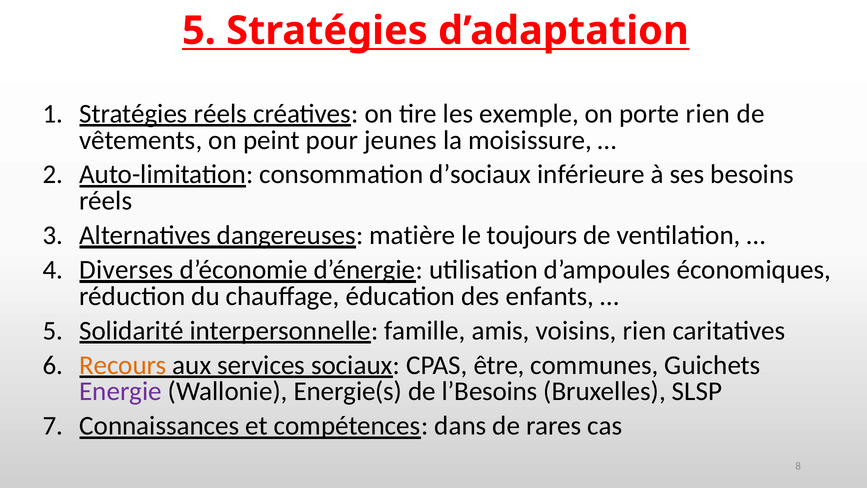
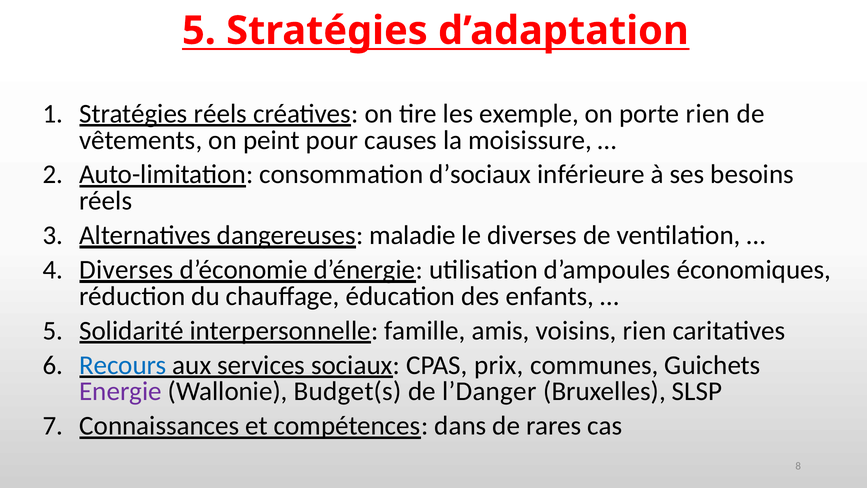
jeunes: jeunes -> causes (401, 140)
matière: matière -> maladie (412, 235)
le toujours: toujours -> diverses (532, 235)
Recours colour: orange -> blue (123, 365)
être: être -> prix (499, 365)
Energie(s: Energie(s -> Budget(s (348, 391)
l’Besoins: l’Besoins -> l’Danger (489, 391)
